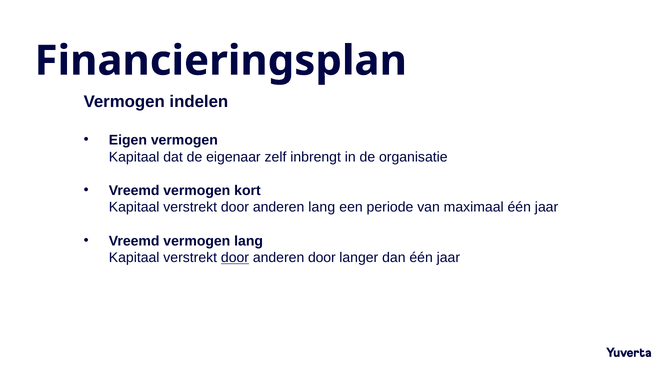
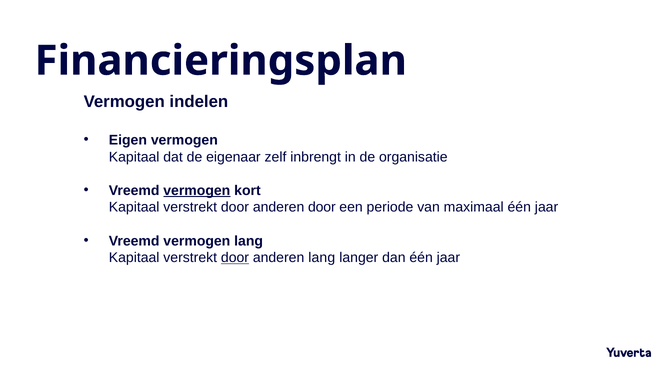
vermogen underline: none -> present (197, 191)
anderen lang: lang -> door (322, 207)
anderen door: door -> lang (322, 258)
